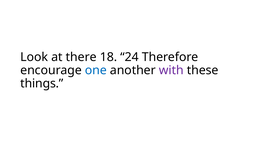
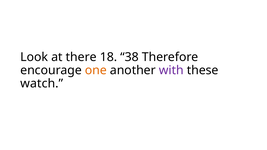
24: 24 -> 38 (130, 57)
one colour: blue -> orange (96, 70)
things: things -> watch (42, 84)
